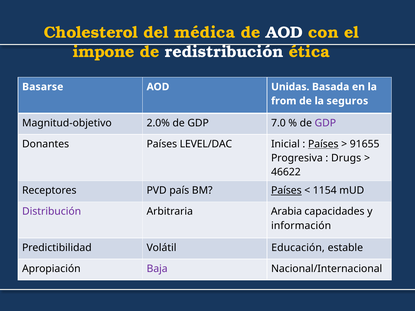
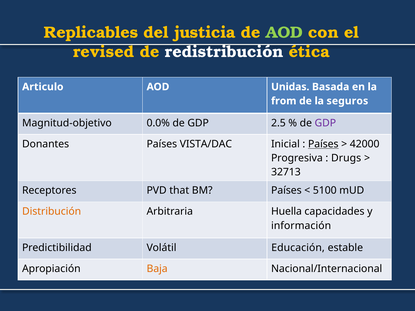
Cholesterol: Cholesterol -> Replicables (91, 32)
médica: médica -> justicia (205, 32)
AOD colour: white -> light green (284, 32)
impone: impone -> revised (104, 52)
Basarse: Basarse -> Articulo (43, 87)
2.0%: 2.0% -> 0.0% (158, 123)
7.0: 7.0 -> 2.5 (278, 123)
LEVEL/DAC: LEVEL/DAC -> VISTA/DAC (206, 144)
91655: 91655 -> 42000 (365, 144)
46622: 46622 -> 32713 (286, 172)
país: país -> that (179, 191)
Países underline: present -> none (286, 191)
1154: 1154 -> 5100 (325, 191)
Distribución colour: purple -> orange (52, 212)
Arabia: Arabia -> Huella (286, 212)
Baja colour: purple -> orange (157, 269)
